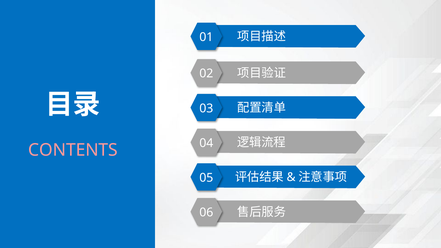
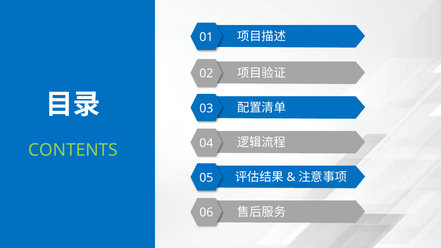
CONTENTS colour: pink -> light green (73, 150)
